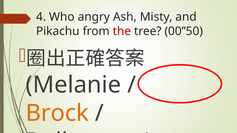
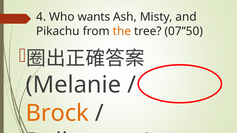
angry: angry -> wants (94, 17)
the colour: red -> orange (122, 31)
00’’50: 00’’50 -> 07’’50 (184, 31)
